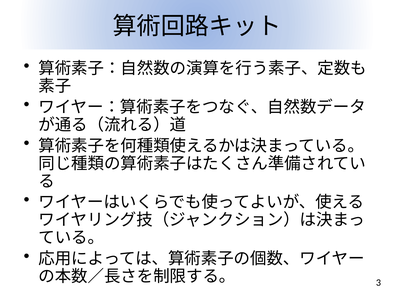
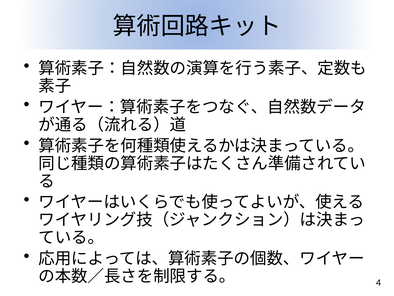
3: 3 -> 4 (378, 282)
